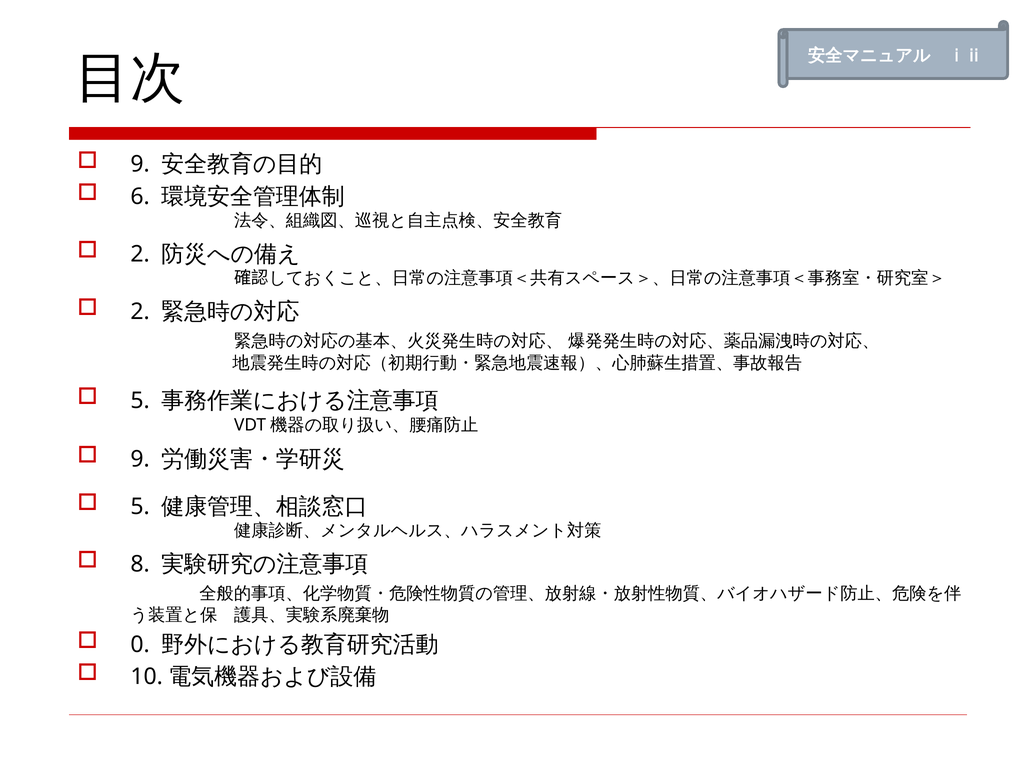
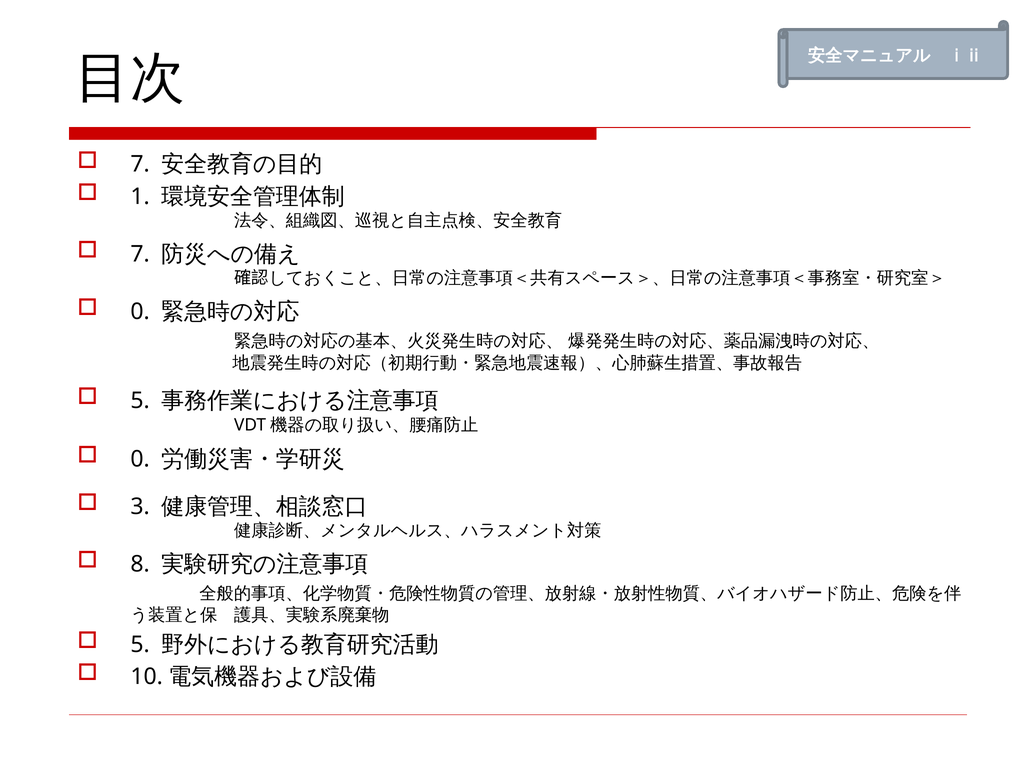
9: 9 -> 7 (140, 164)
6: 6 -> 1 (140, 197)
2: 2 -> 7 (140, 254)
2: 2 -> 0 (140, 312)
9: 9 -> 0 (140, 459)
5: 5 -> 3 (140, 507)
0: 0 -> 5 (140, 644)
